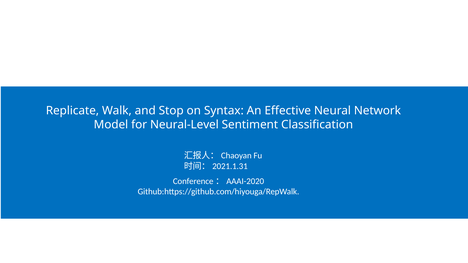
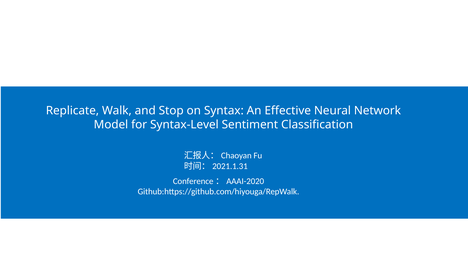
Neural-Level: Neural-Level -> Syntax-Level (184, 125)
